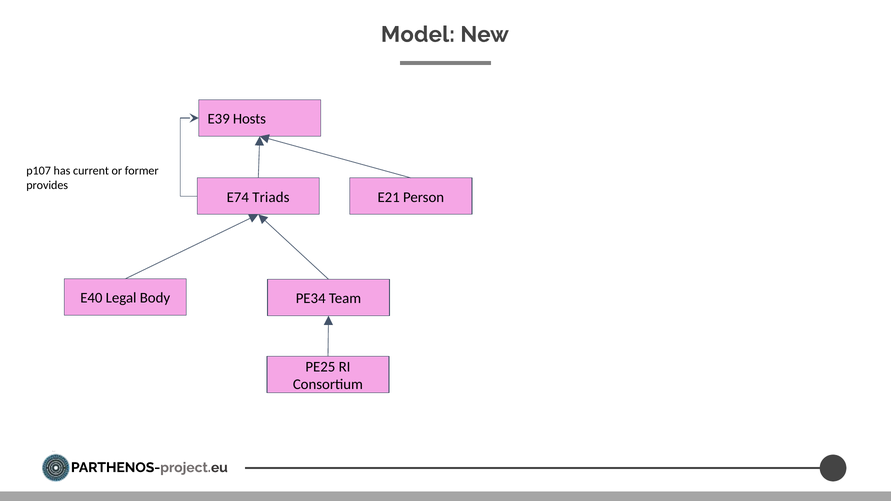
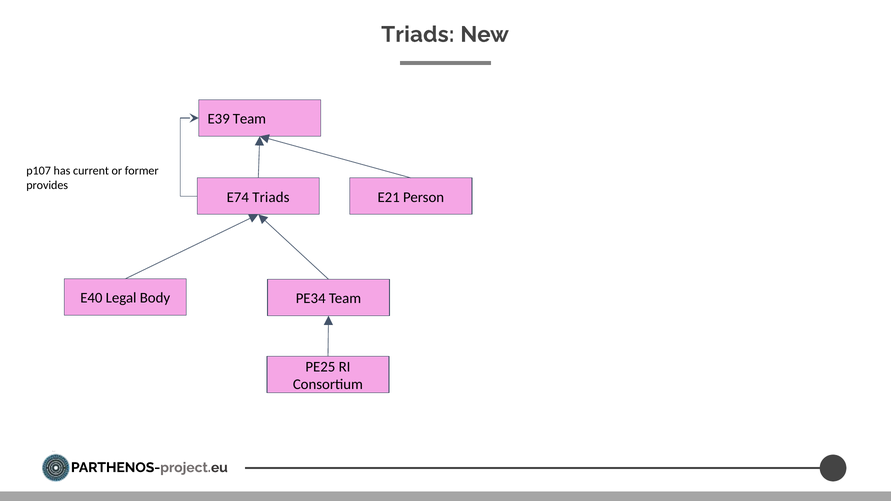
Model: Model -> Triads (418, 34)
E39 Hosts: Hosts -> Team (249, 119)
